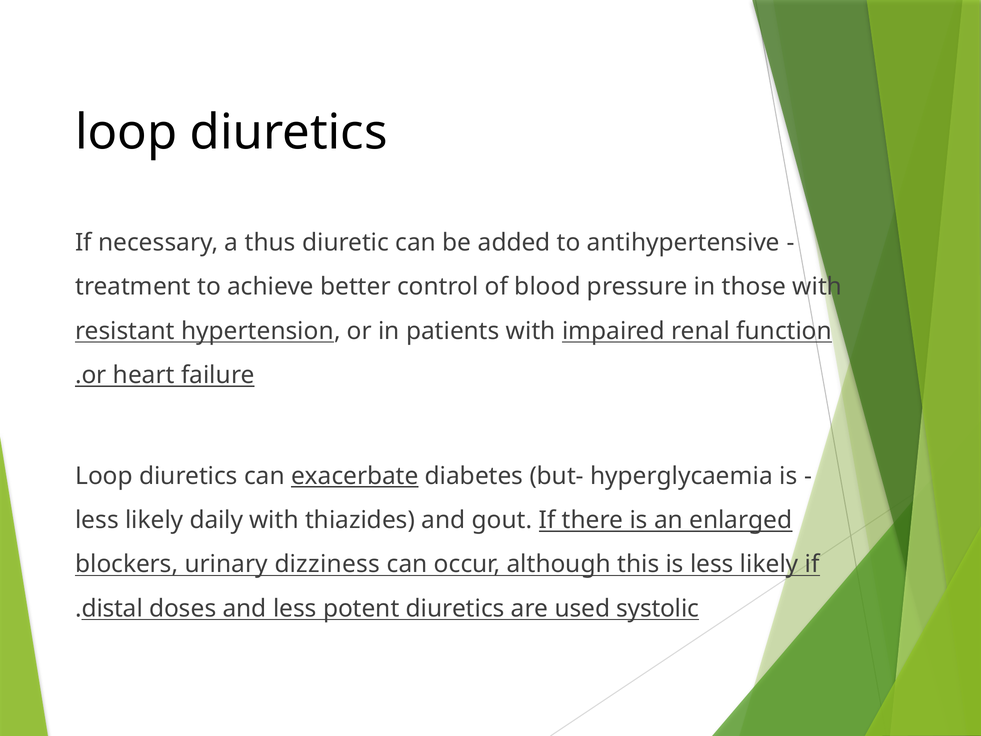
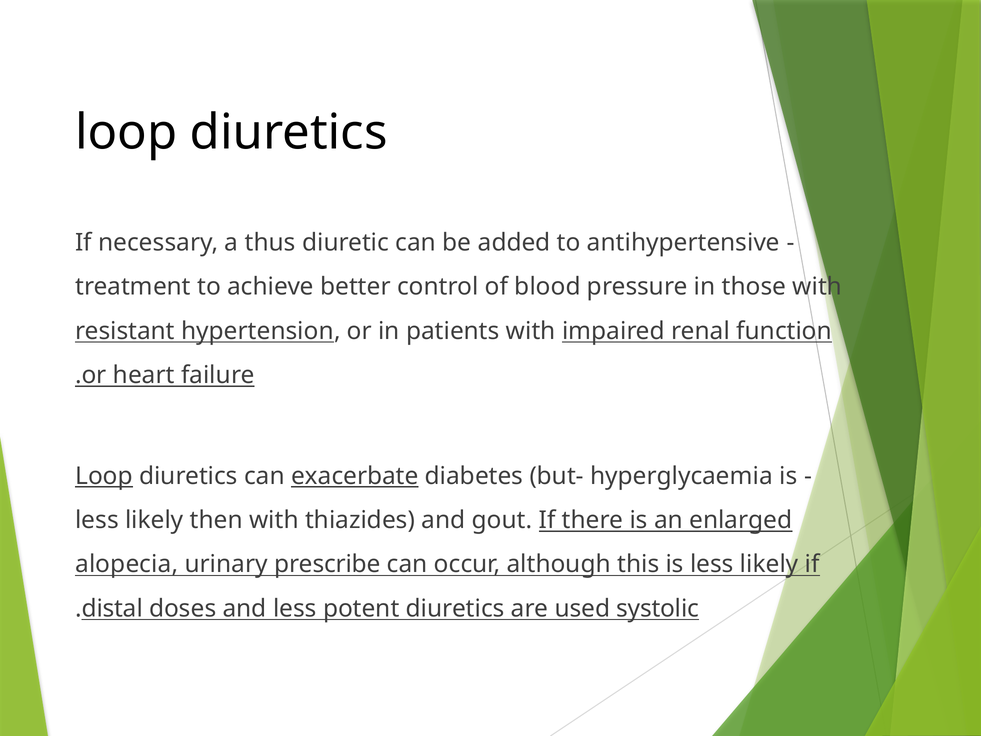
Loop underline: none -> present (104, 476)
daily: daily -> then (216, 520)
blockers: blockers -> alopecia (127, 564)
dizziness: dizziness -> prescribe (327, 564)
